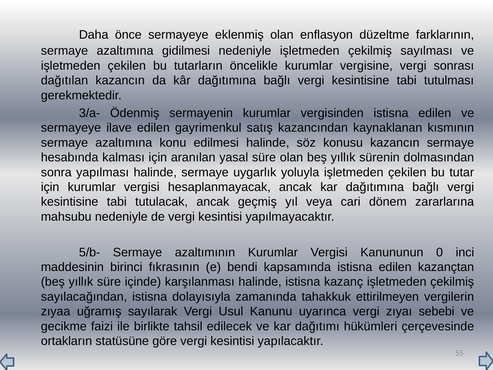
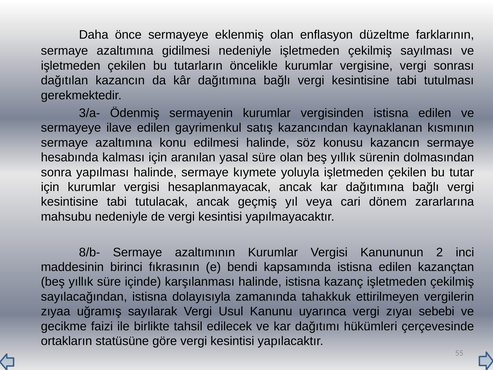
uygarlık: uygarlık -> kıymete (255, 172)
5/b-: 5/b- -> 8/b- (90, 252)
0: 0 -> 2 (440, 252)
